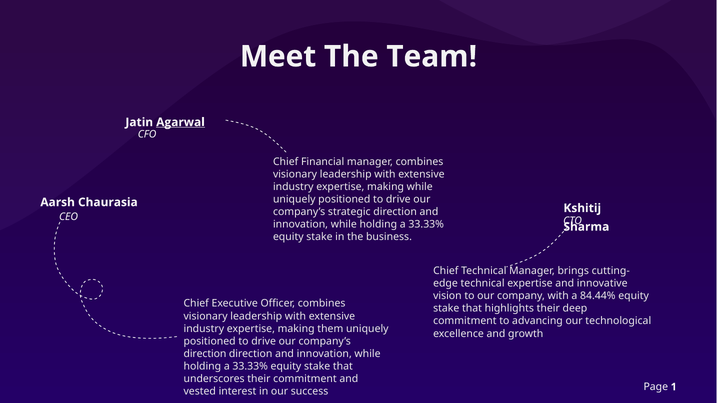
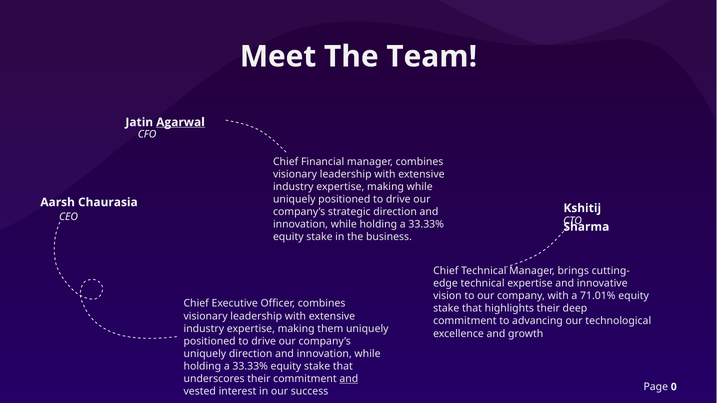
84.44%: 84.44% -> 71.01% (598, 296)
direction: direction -> uniquely (205, 354)
and underline: none -> present (349, 379)
1: 1 -> 0 (674, 387)
